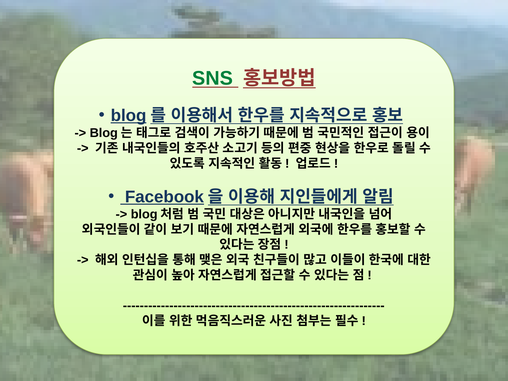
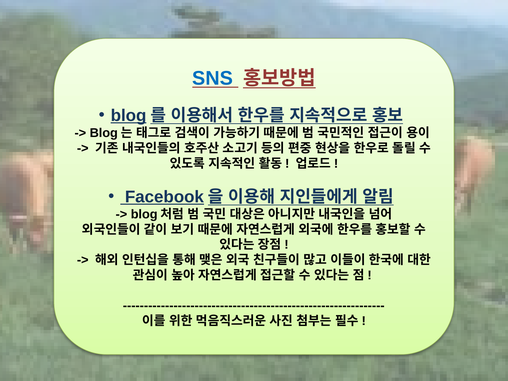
SNS colour: green -> blue (213, 78)
